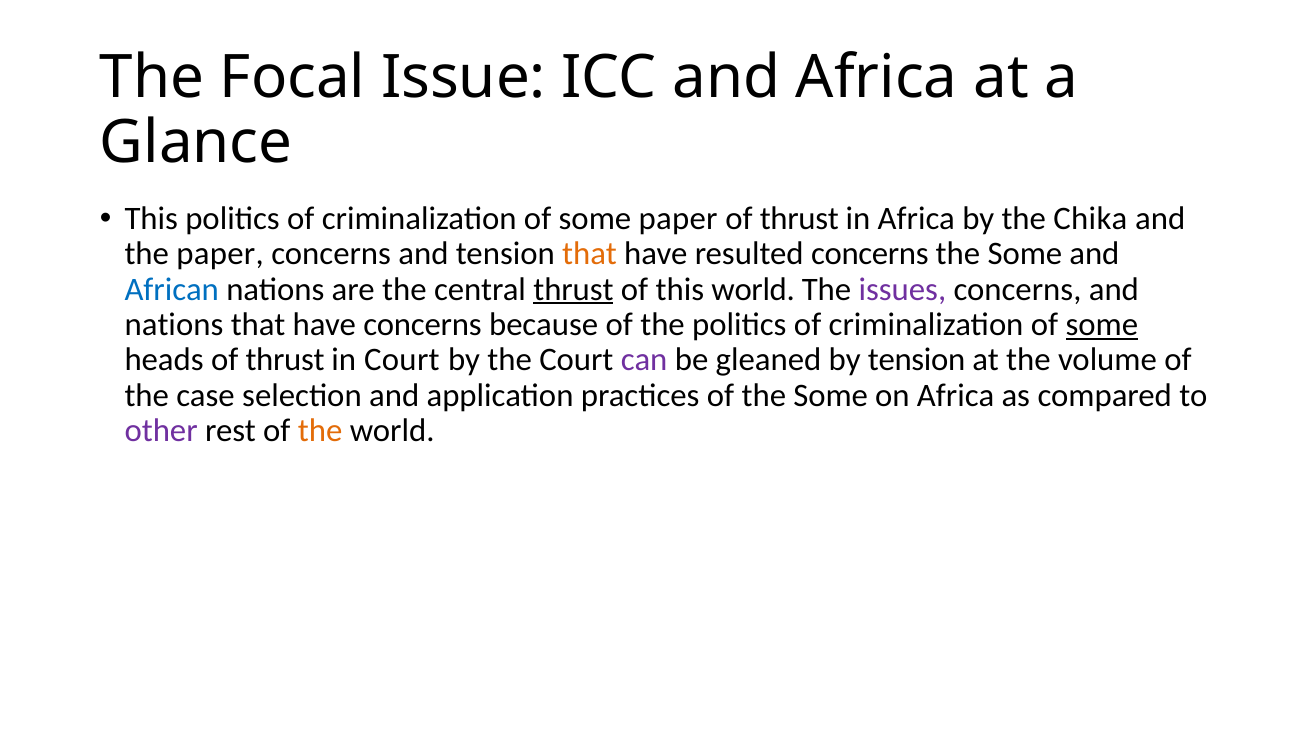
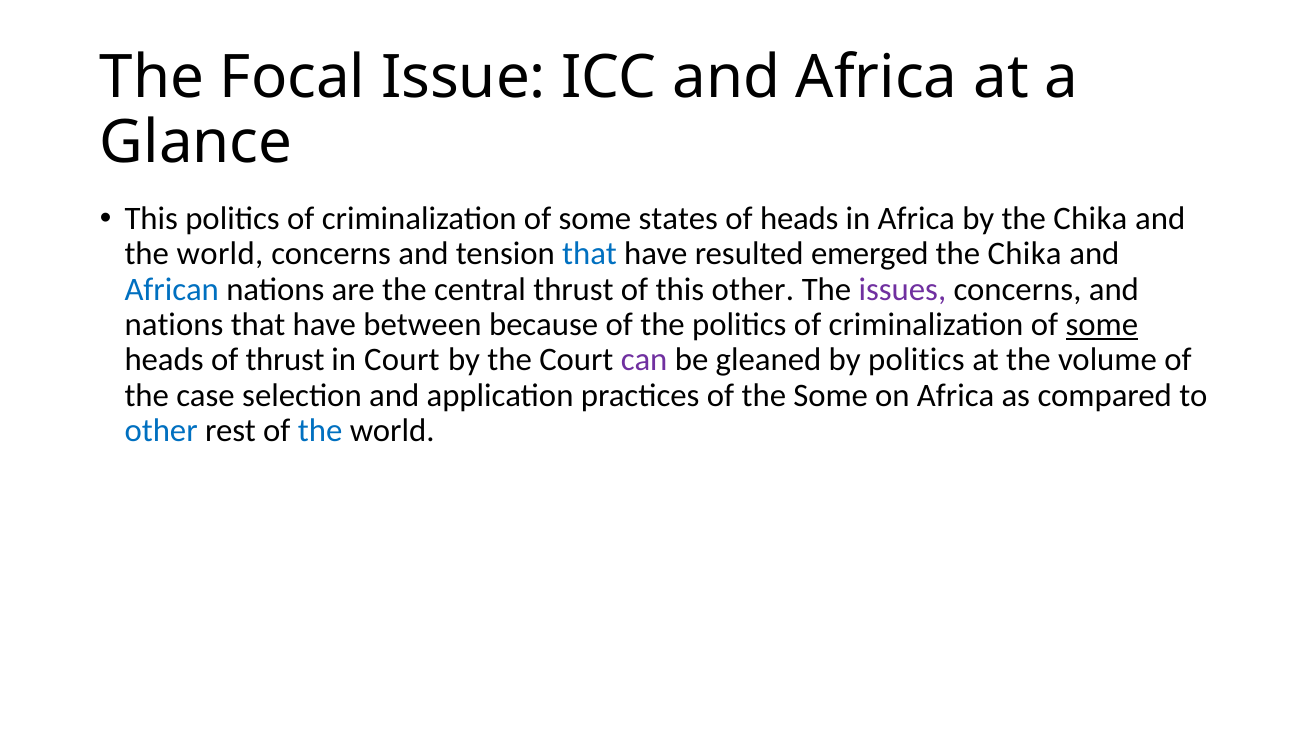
some paper: paper -> states (678, 219)
thrust: thrust -> heads (799, 219)
paper: paper -> world (220, 254)
that colour: orange -> blue (590, 254)
resulted concerns: concerns -> emerged (870, 254)
Some: Some -> Chika (1025, 254)
thrust underline: present -> none (573, 289)
this world: world -> other (753, 289)
have concerns: concerns -> between (422, 325)
by tension: tension -> politics (916, 360)
other colour: purple -> blue (161, 431)
the colour: orange -> blue (320, 431)
